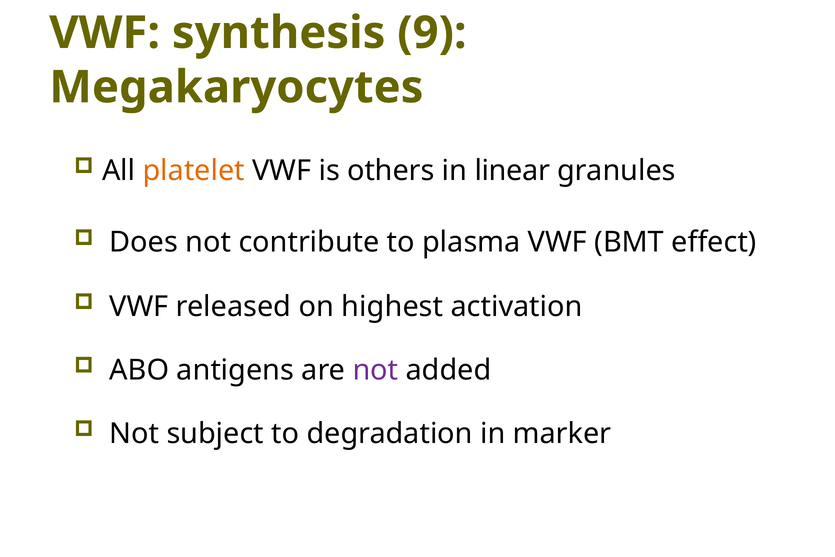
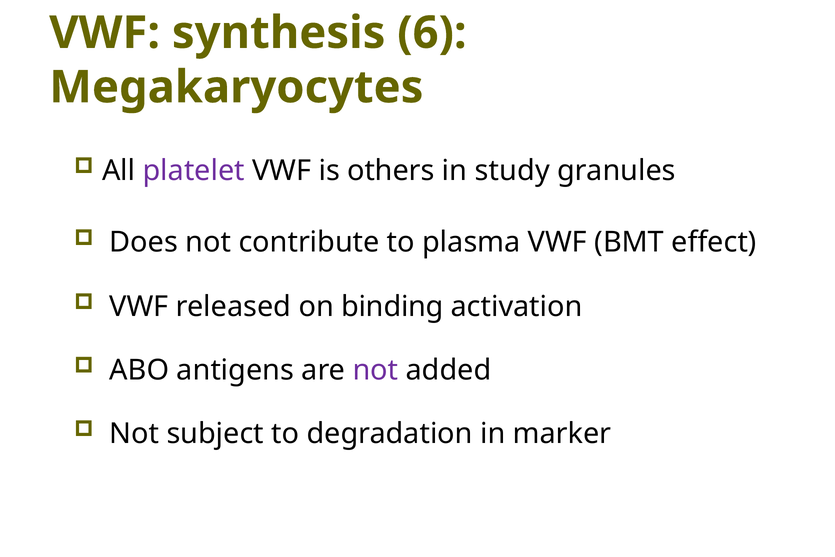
9: 9 -> 6 (432, 33)
platelet colour: orange -> purple (194, 171)
linear: linear -> study (512, 171)
highest: highest -> binding (392, 306)
